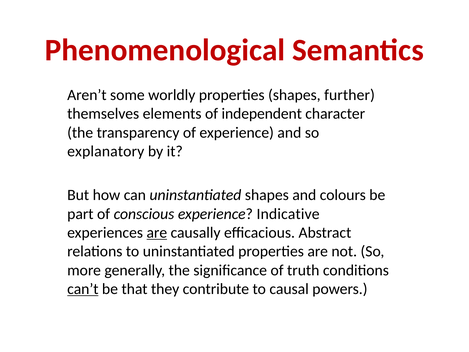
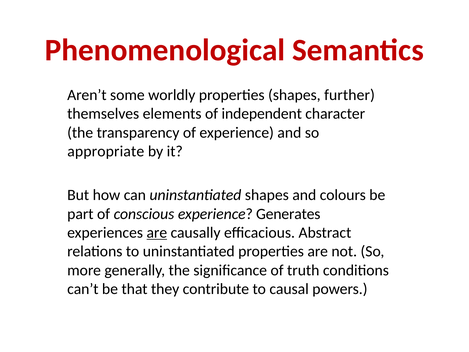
explanatory: explanatory -> appropriate (106, 151)
Indicative: Indicative -> Generates (288, 214)
can’t underline: present -> none (83, 289)
